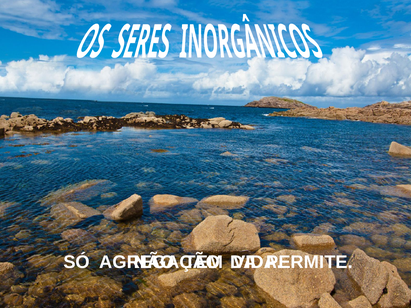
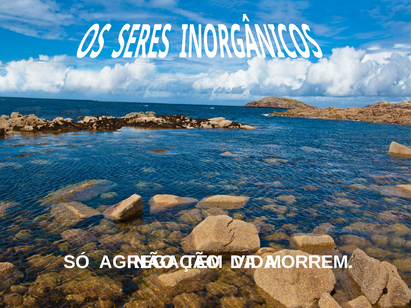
PERMITE: PERMITE -> MORREM (310, 262)
